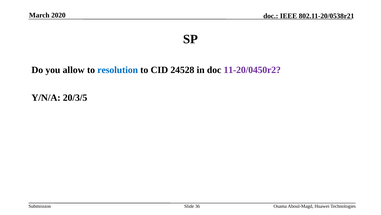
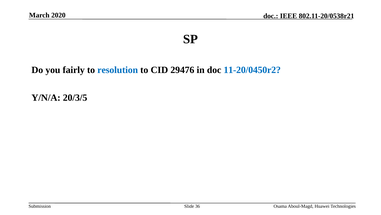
allow: allow -> fairly (74, 70)
24528: 24528 -> 29476 (182, 70)
11-20/0450r2 colour: purple -> blue (252, 70)
